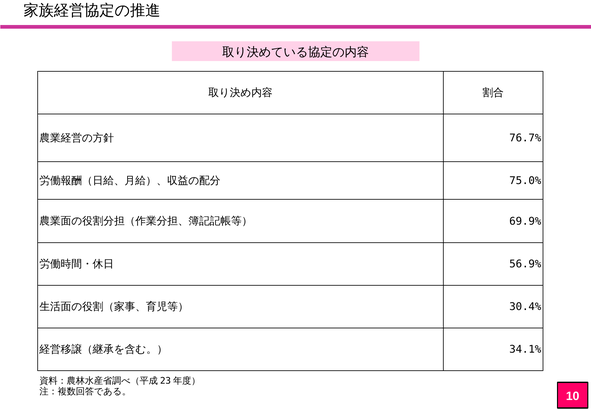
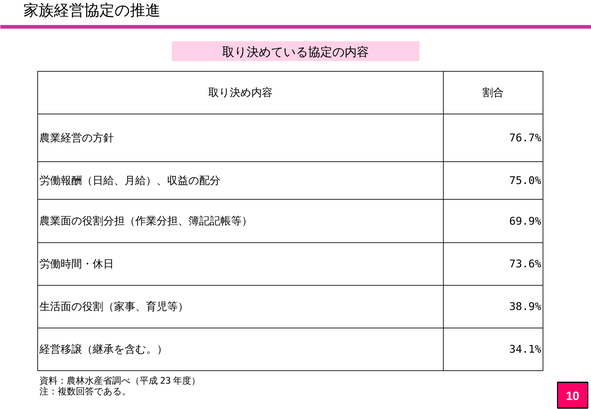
56.9%: 56.9% -> 73.6% (525, 264)
30.4%: 30.4% -> 38.9% (525, 307)
